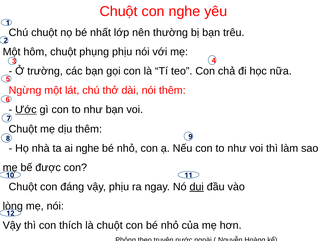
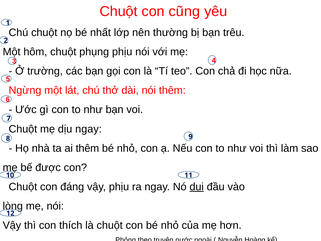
con nghe: nghe -> cũng (184, 11)
Ước underline: present -> none (26, 110)
dịu thêm: thêm -> ngay (89, 129)
ai nghe: nghe -> thêm (87, 148)
